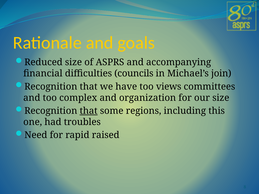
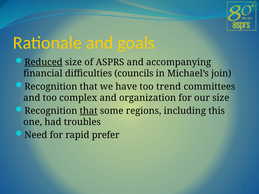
Reduced underline: none -> present (43, 62)
views: views -> trend (169, 87)
raised: raised -> prefer (106, 135)
